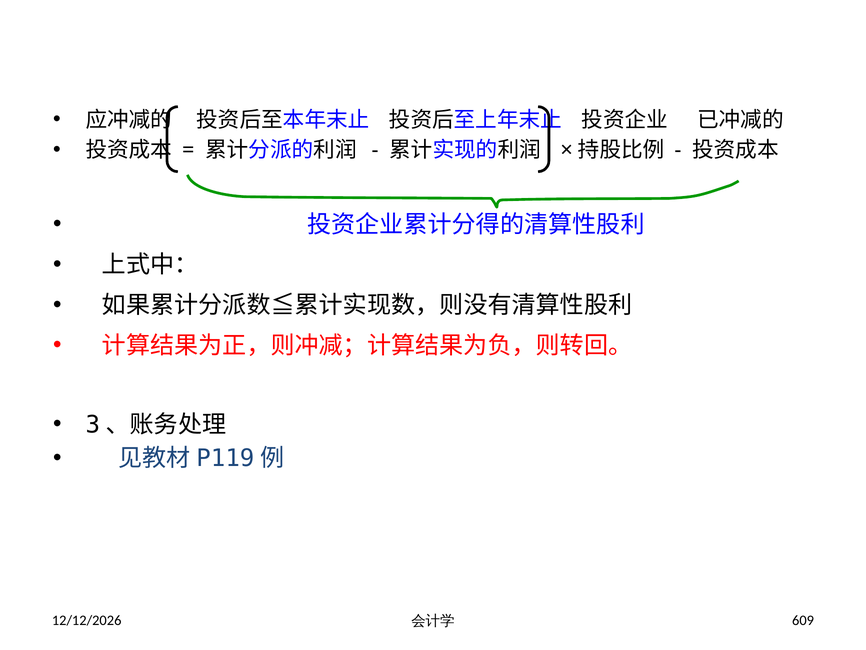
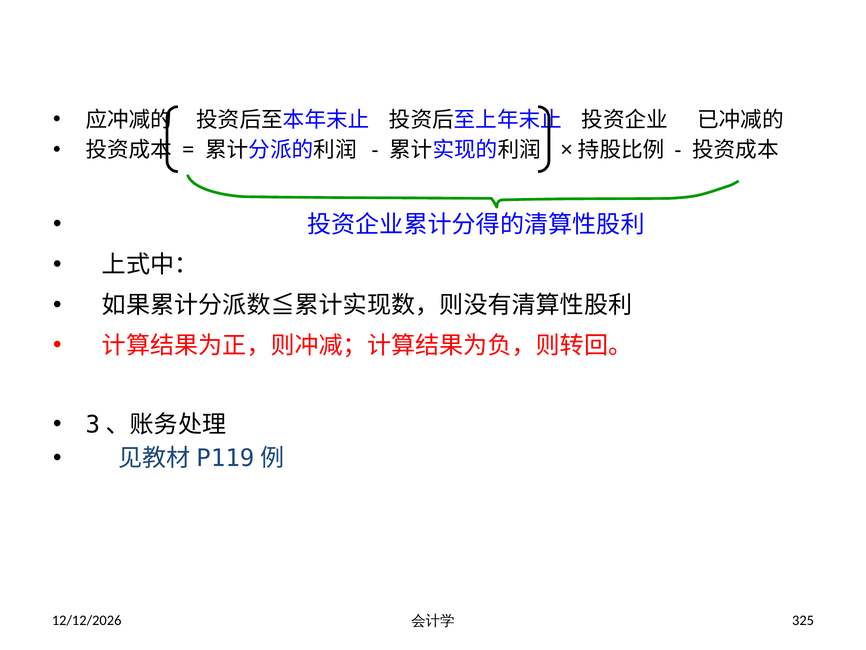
609: 609 -> 325 (803, 620)
